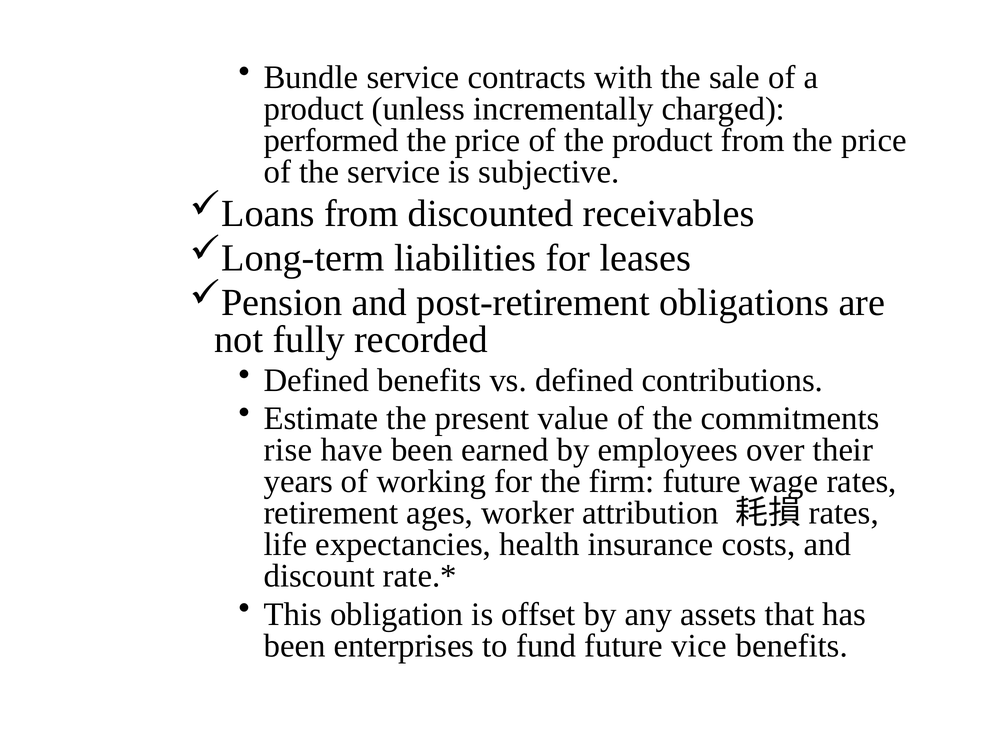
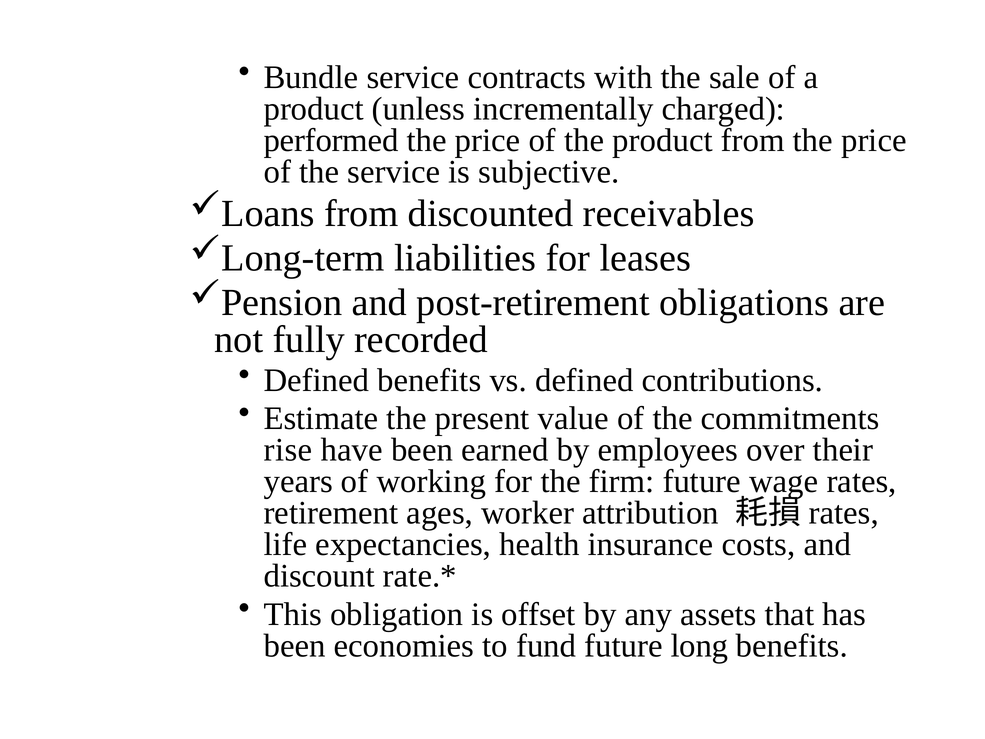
enterprises: enterprises -> economies (404, 646)
vice: vice -> long (699, 646)
